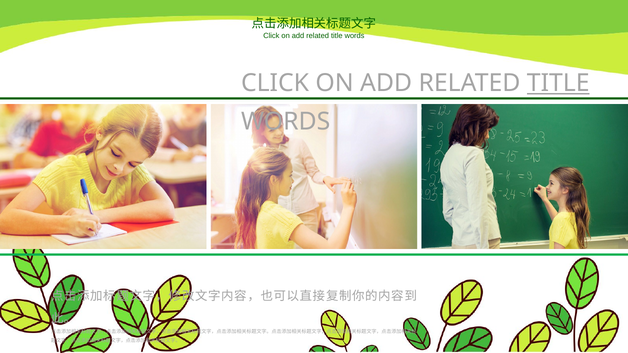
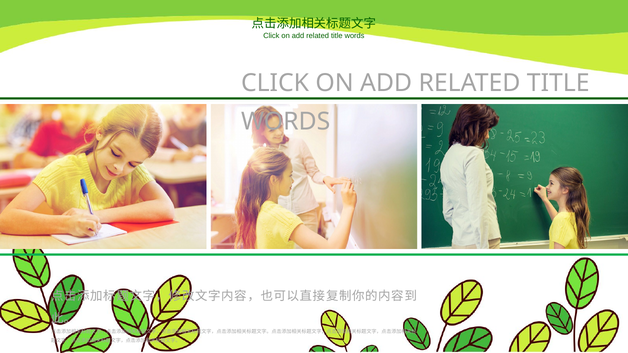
TITLE underline: present -> none (558, 83)
